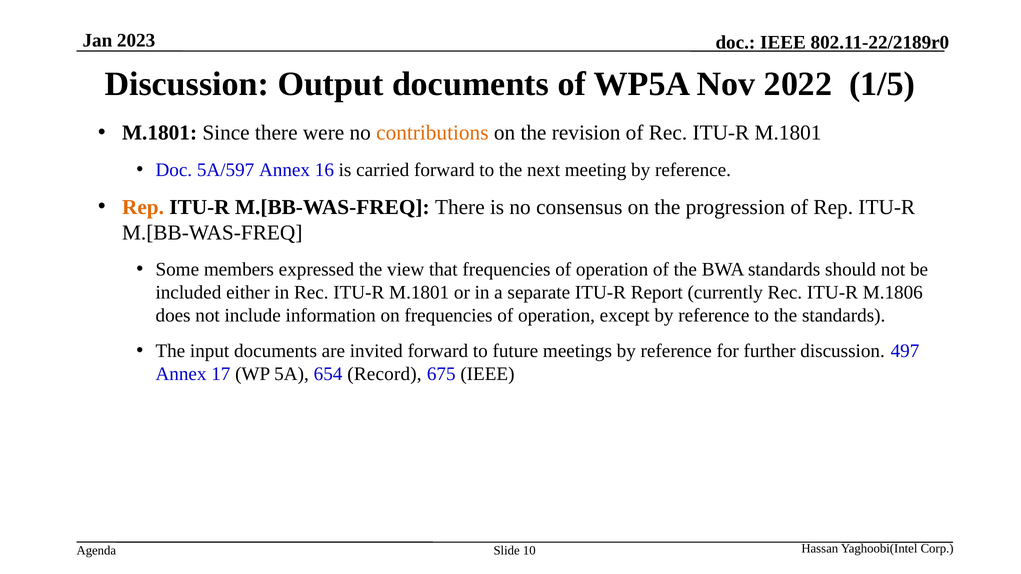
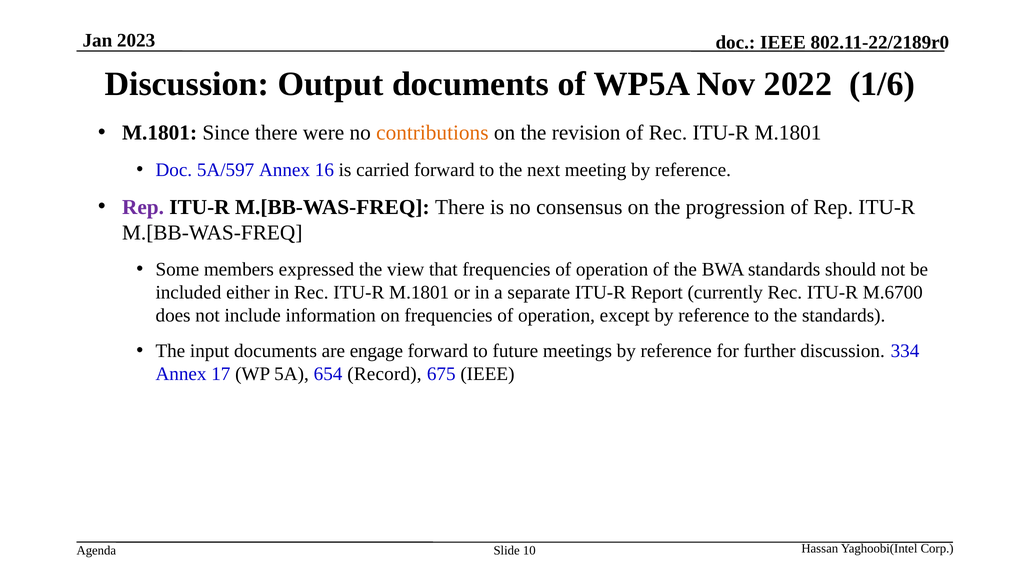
1/5: 1/5 -> 1/6 (882, 84)
Rep colour: orange -> purple (143, 207)
M.1806: M.1806 -> M.6700 (893, 293)
invited: invited -> engage (376, 351)
497: 497 -> 334 (905, 351)
